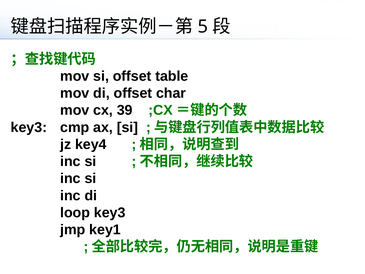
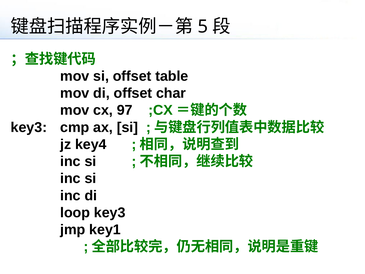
39: 39 -> 97 (125, 110)
